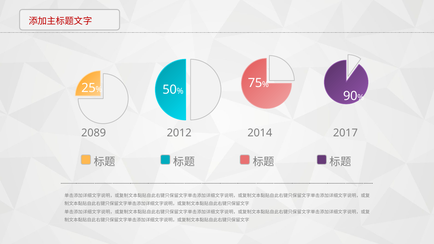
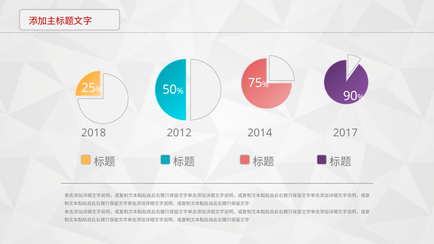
2089: 2089 -> 2018 (94, 133)
